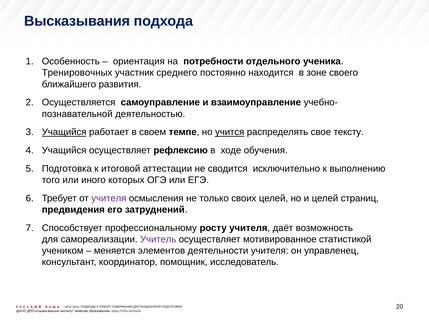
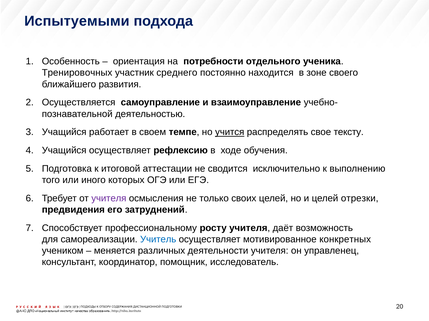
Высказывания: Высказывания -> Испытуемыми (77, 21)
Учащийся underline: present -> none (64, 132)
страниц: страниц -> отрезки (360, 199)
Учитель colour: purple -> blue (158, 240)
статистикой: статистикой -> конкретных (345, 240)
элементов: элементов -> различных (161, 251)
